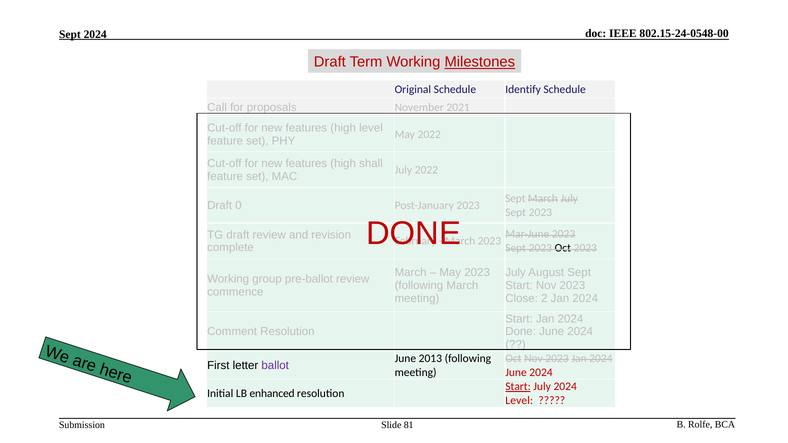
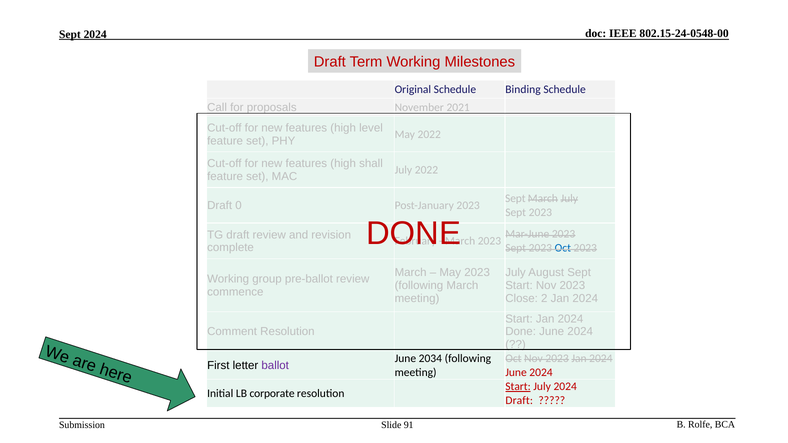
Milestones underline: present -> none (480, 62)
Identify: Identify -> Binding (523, 89)
Oct colour: black -> blue (563, 248)
2013: 2013 -> 2034 (430, 359)
enhanced: enhanced -> corporate (272, 394)
Level: Level -> Draft (519, 401)
81: 81 -> 91 (409, 425)
